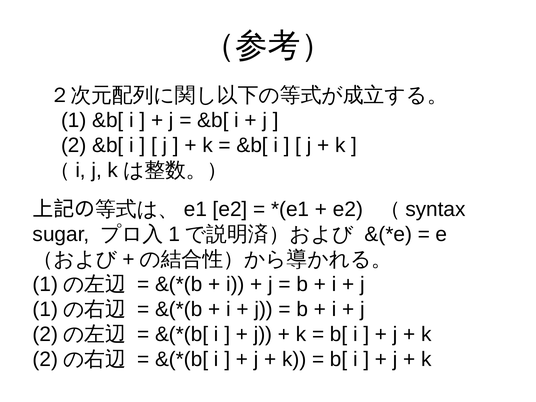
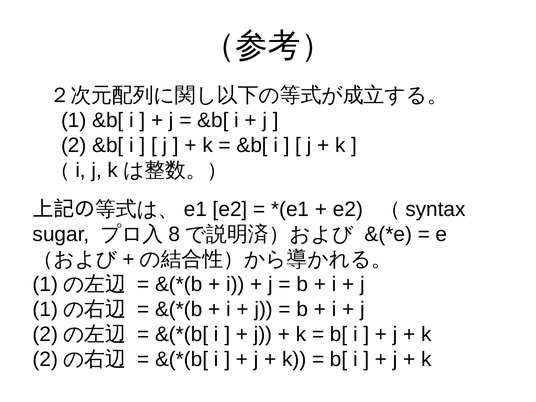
1: 1 -> 8 (174, 234)
